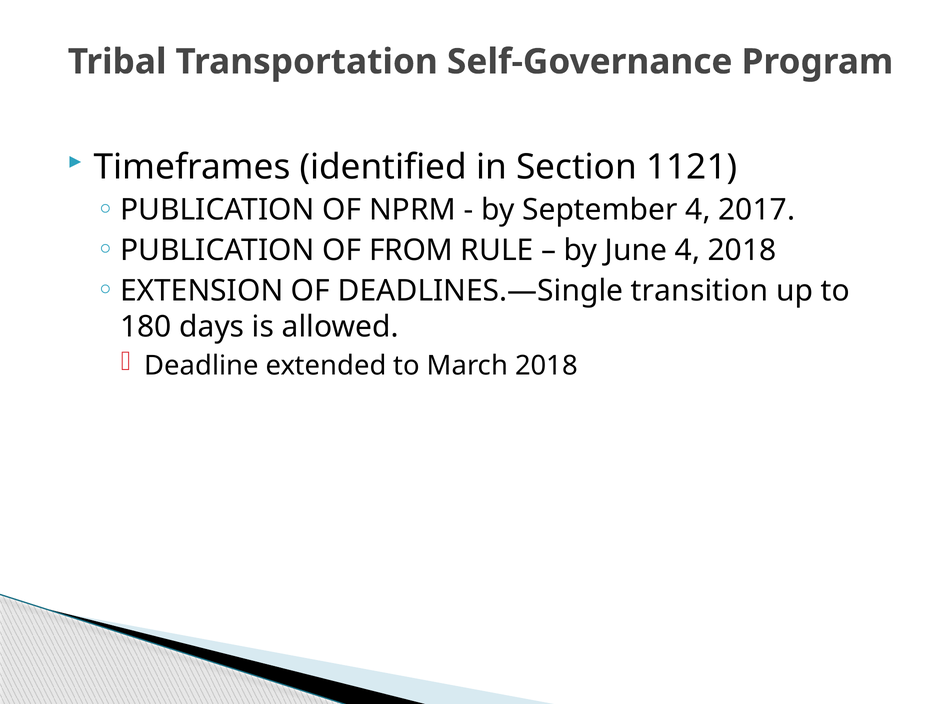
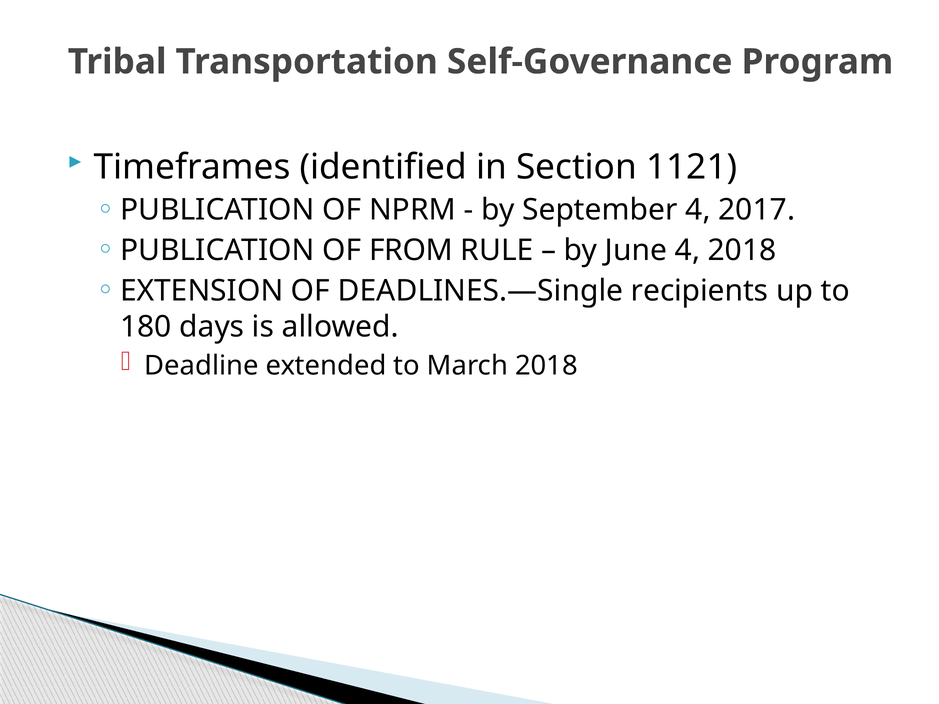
transition: transition -> recipients (700, 291)
